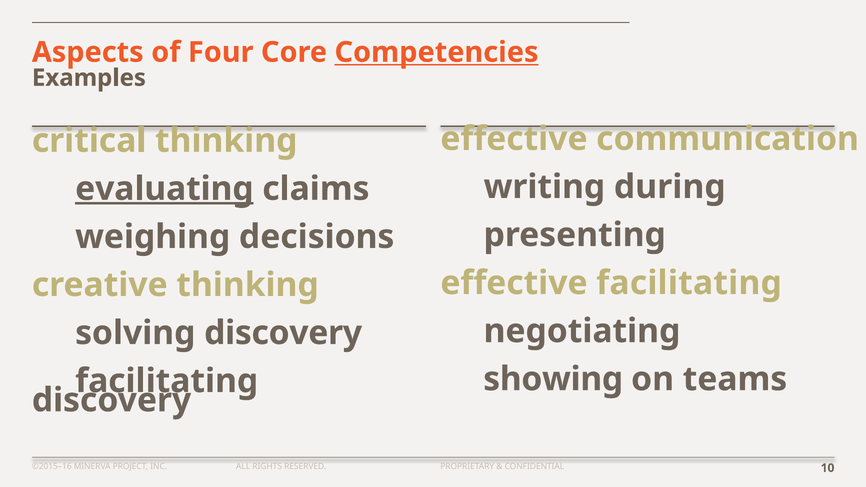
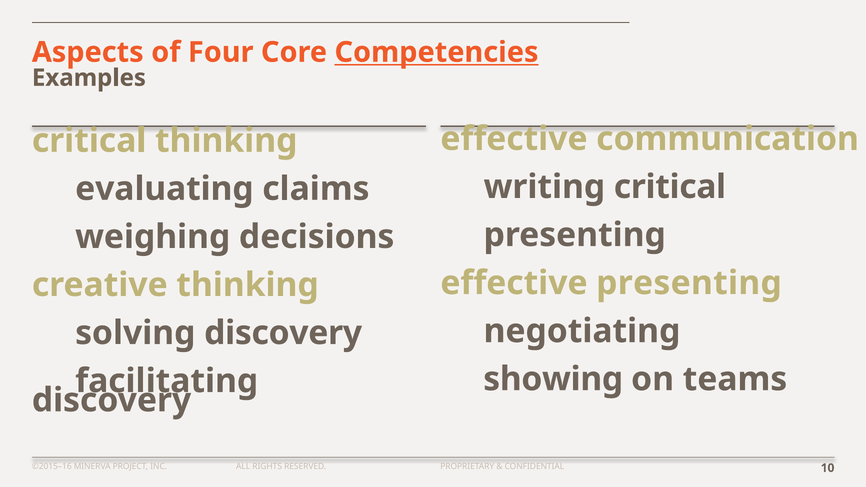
writing during: during -> critical (670, 187)
evaluating underline: present -> none (164, 189)
effective facilitating: facilitating -> presenting (689, 283)
